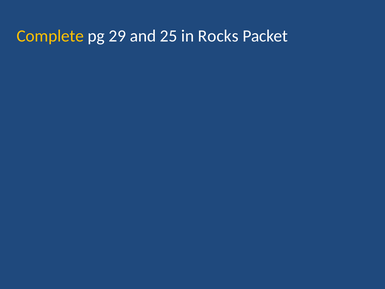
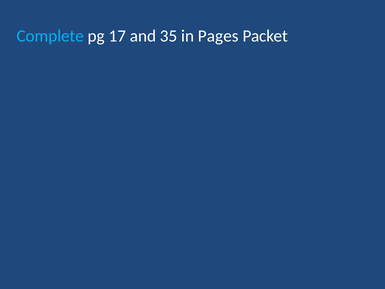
Complete colour: yellow -> light blue (50, 36)
29: 29 -> 17 (117, 36)
25: 25 -> 35 (169, 36)
Rocks: Rocks -> Pages (218, 36)
